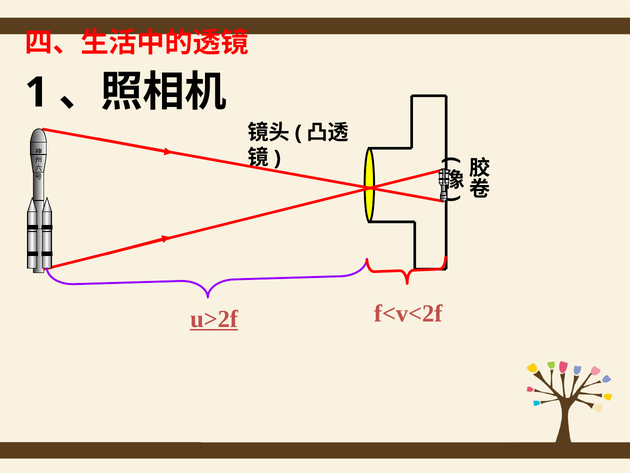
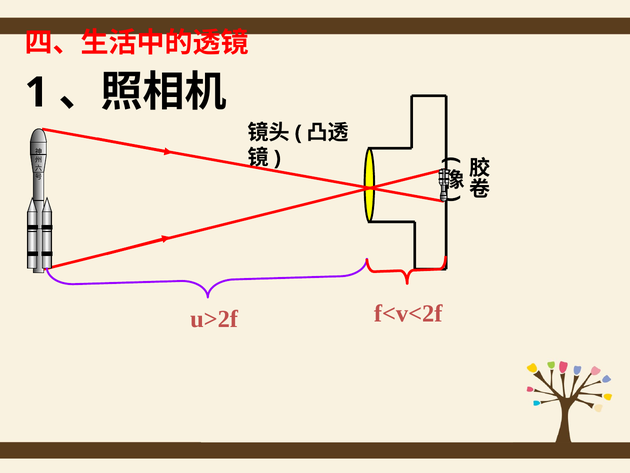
u>2f underline: present -> none (214, 319)
